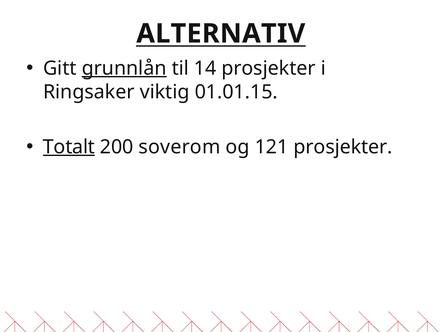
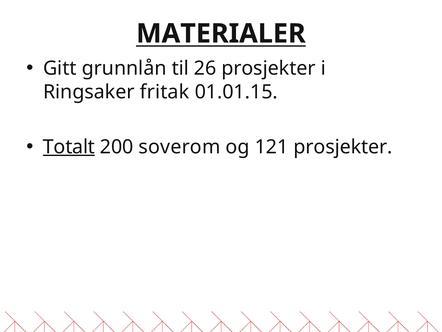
ALTERNATIV: ALTERNATIV -> MATERIALER (221, 34)
grunnlån underline: present -> none (124, 68)
14: 14 -> 26 (205, 68)
viktig: viktig -> fritak (165, 92)
